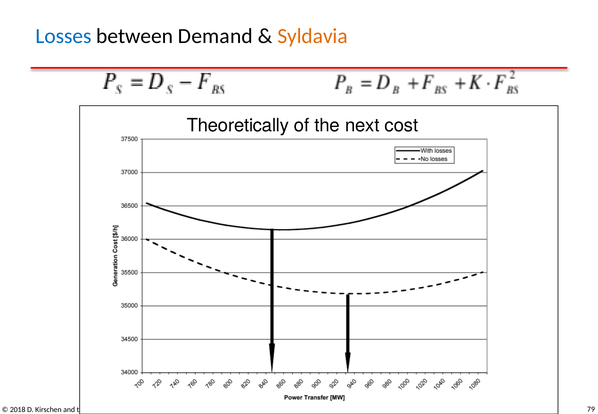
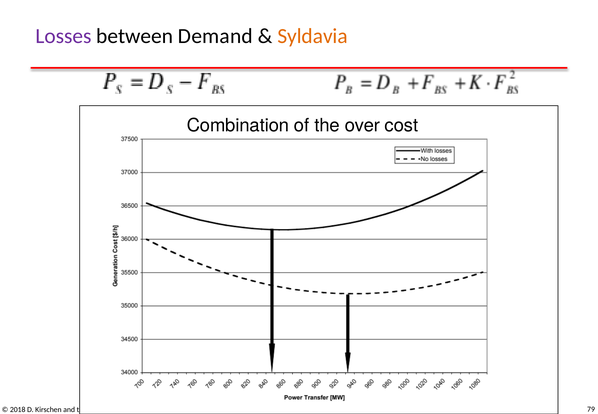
Losses colour: blue -> purple (63, 36)
Theoretically: Theoretically -> Combination (238, 125)
next: next -> over (362, 125)
